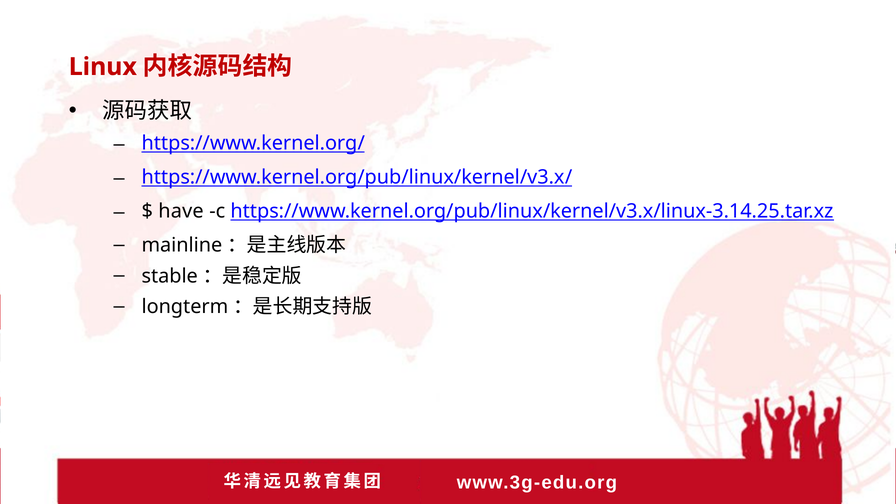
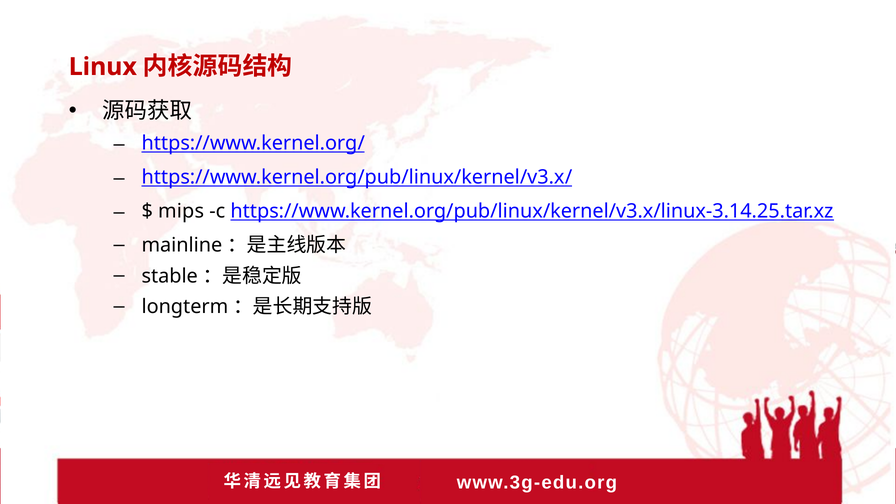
have: have -> mips (181, 211)
